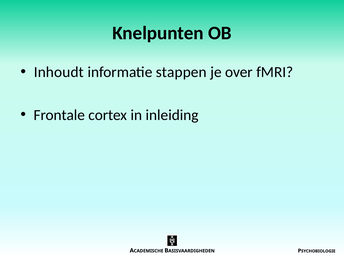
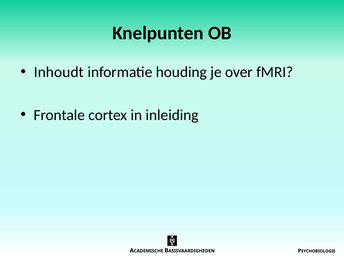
stappen: stappen -> houding (181, 72)
